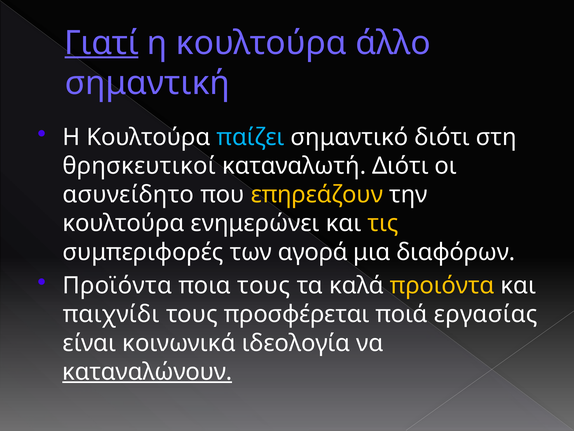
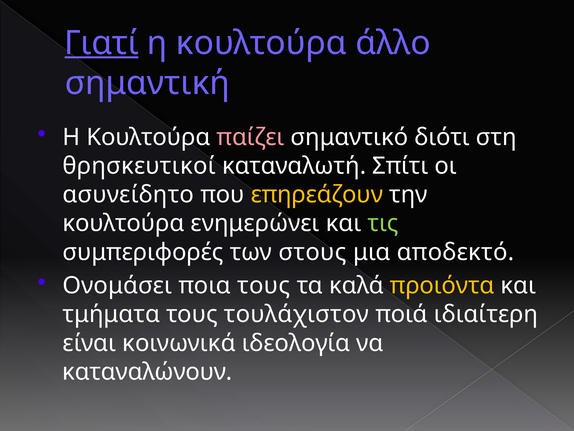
παίζει colour: light blue -> pink (251, 137)
καταναλωτή Διότι: Διότι -> Σπίτι (400, 166)
τις colour: yellow -> light green (383, 223)
αγορά: αγορά -> στους (313, 252)
διαφόρων: διαφόρων -> αποδεκτό (456, 252)
Προϊόντα: Προϊόντα -> Ονομάσει (117, 285)
παιχνίδι: παιχνίδι -> τμήματα (111, 314)
προσφέρεται: προσφέρεται -> τουλάχιστον (296, 314)
εργασίας: εργασίας -> ιδιαίτερη (486, 314)
καταναλώνουν underline: present -> none (147, 371)
